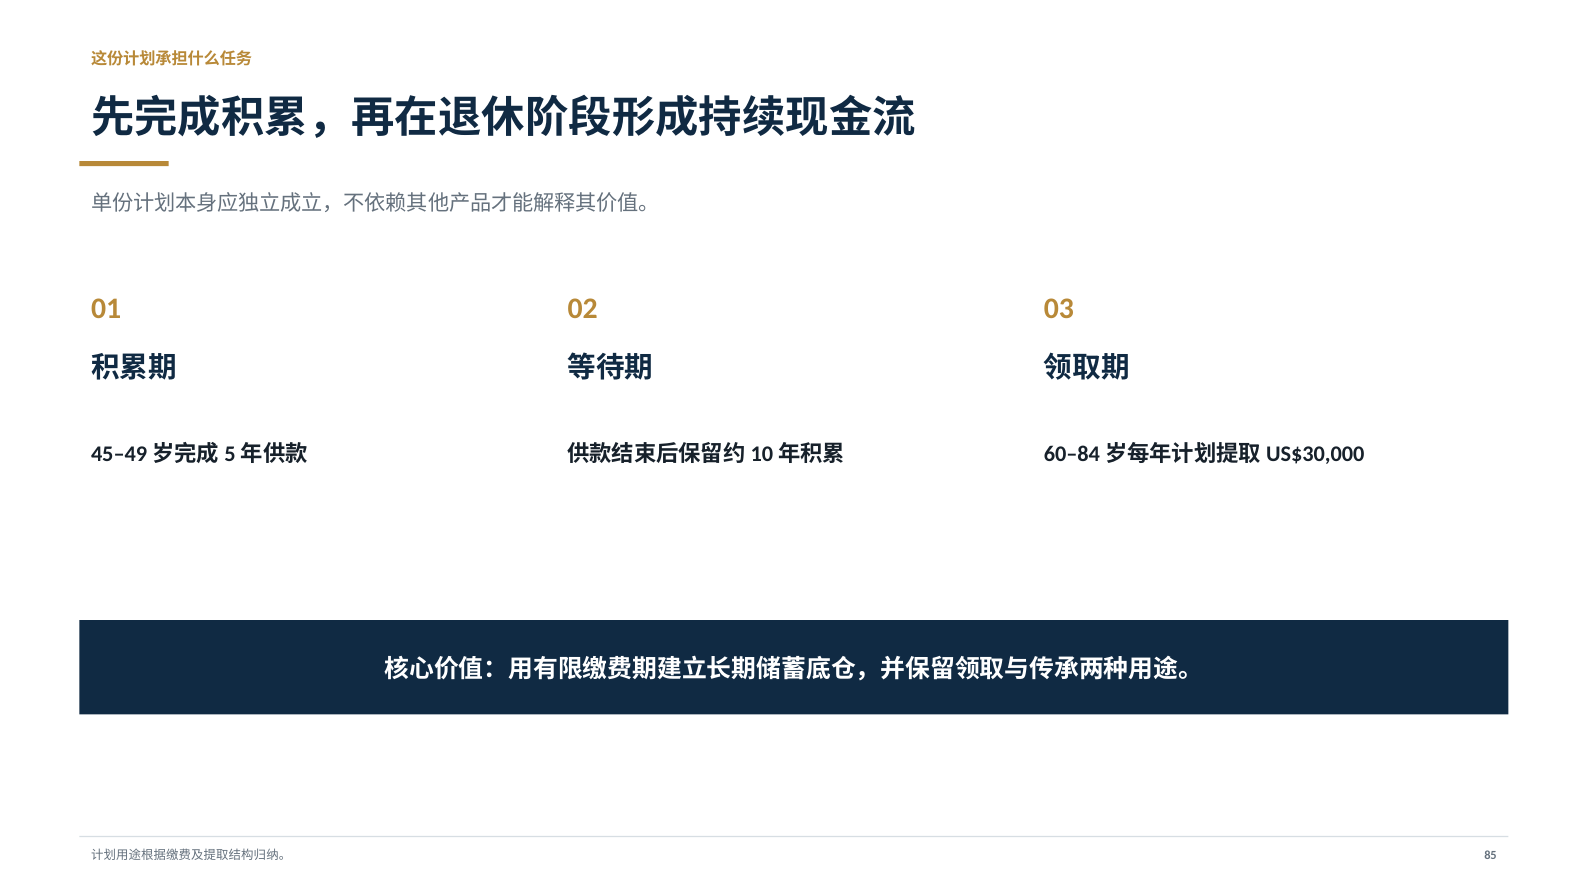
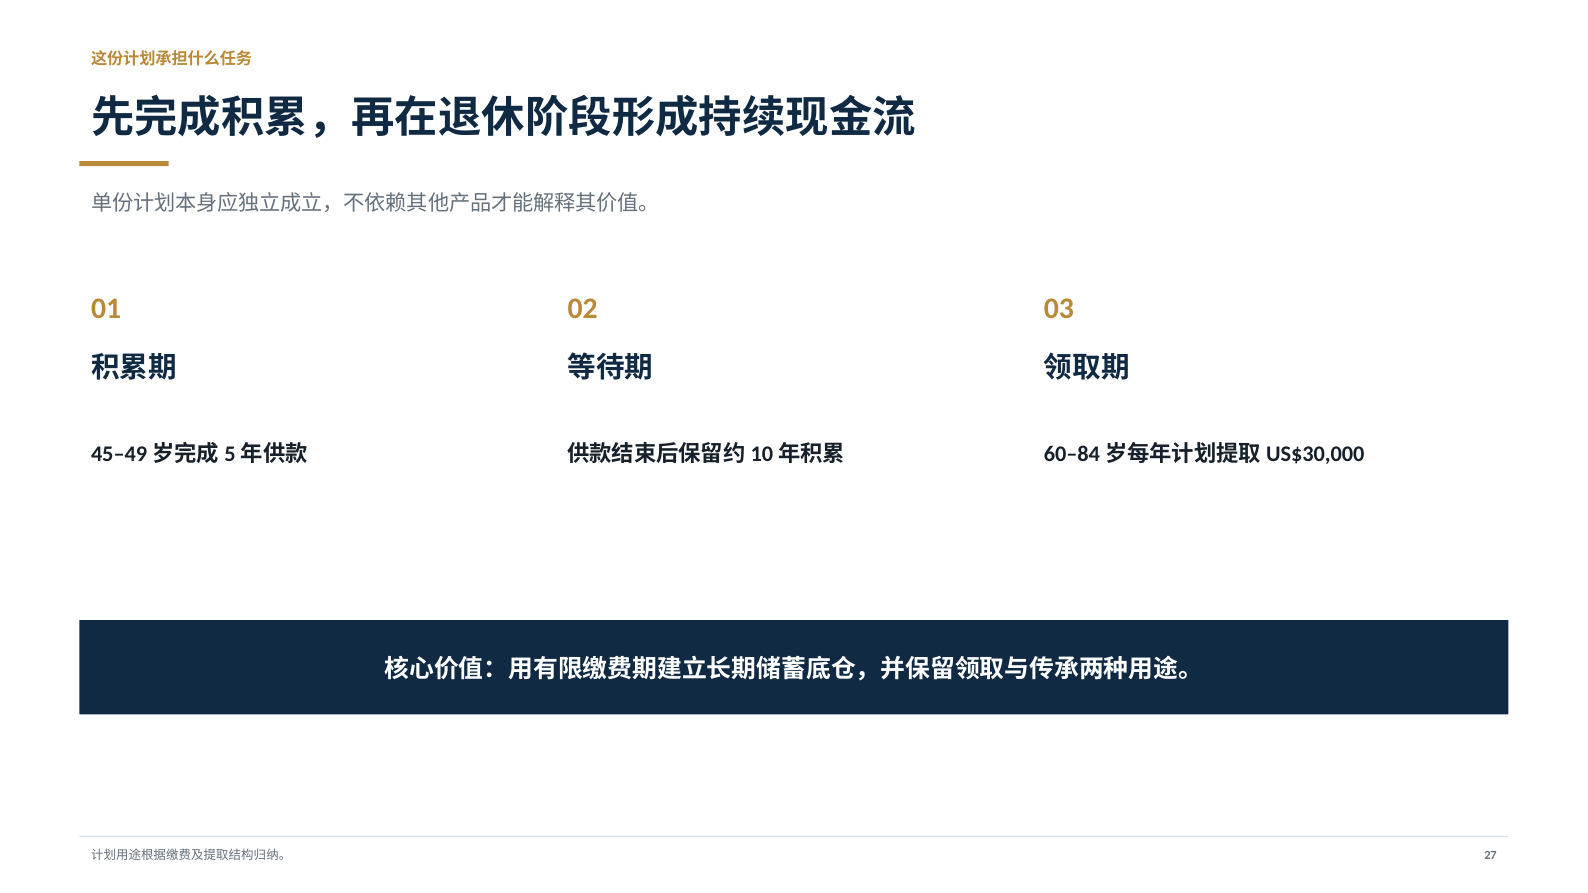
85: 85 -> 27 (1491, 856)
